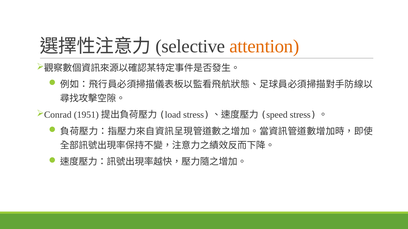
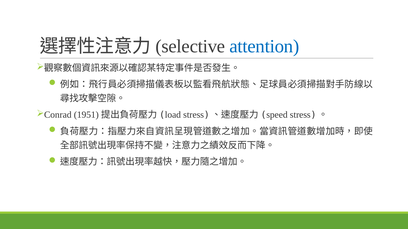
attention colour: orange -> blue (264, 47)
